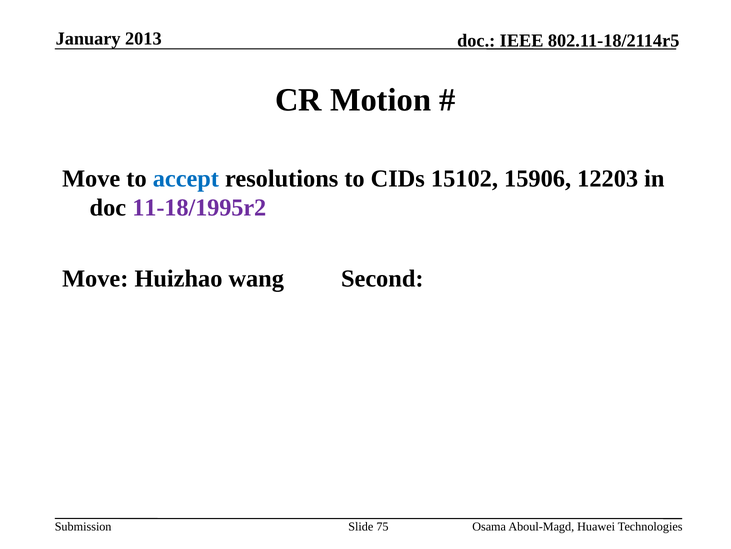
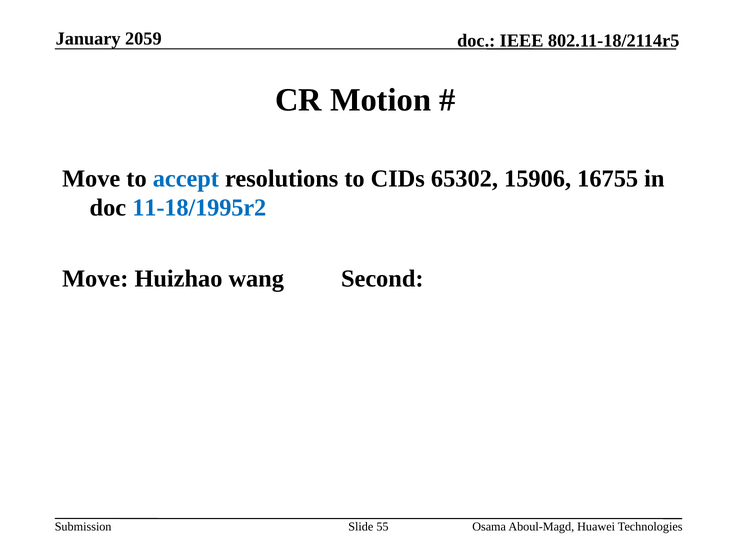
2013: 2013 -> 2059 (143, 39)
15102: 15102 -> 65302 (464, 178)
12203: 12203 -> 16755 (608, 178)
11-18/1995r2 colour: purple -> blue (199, 208)
75: 75 -> 55 (382, 526)
